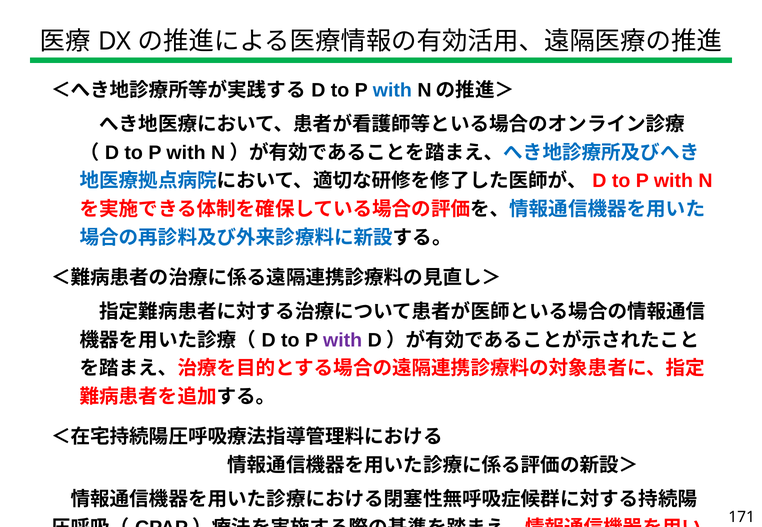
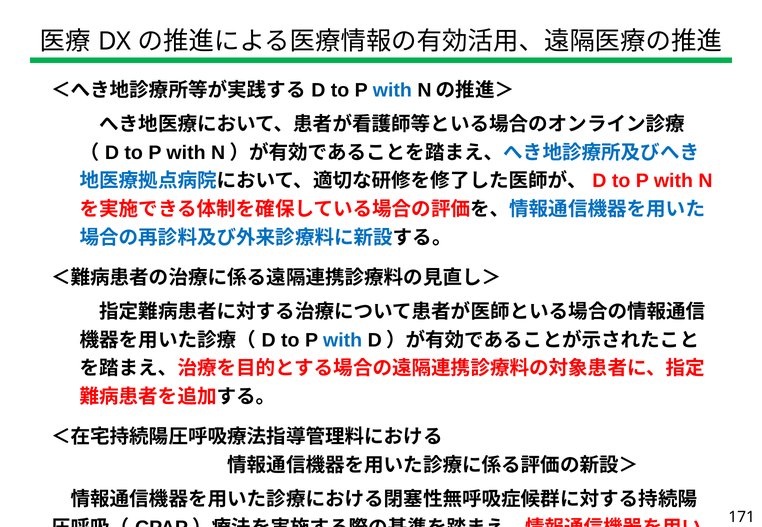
with colour: purple -> blue (343, 341)
